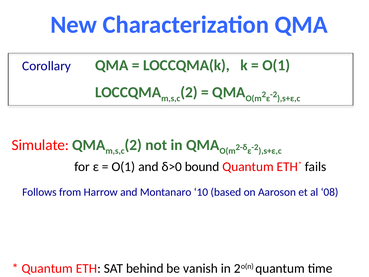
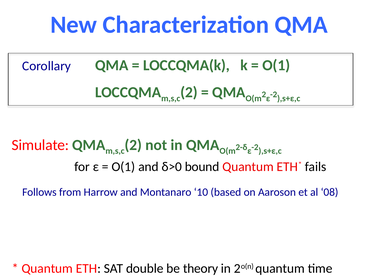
behind: behind -> double (145, 268)
vanish: vanish -> theory (201, 268)
